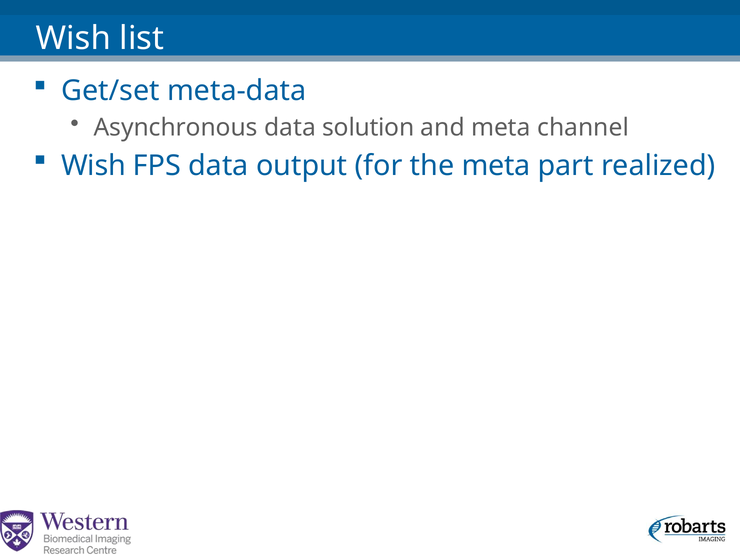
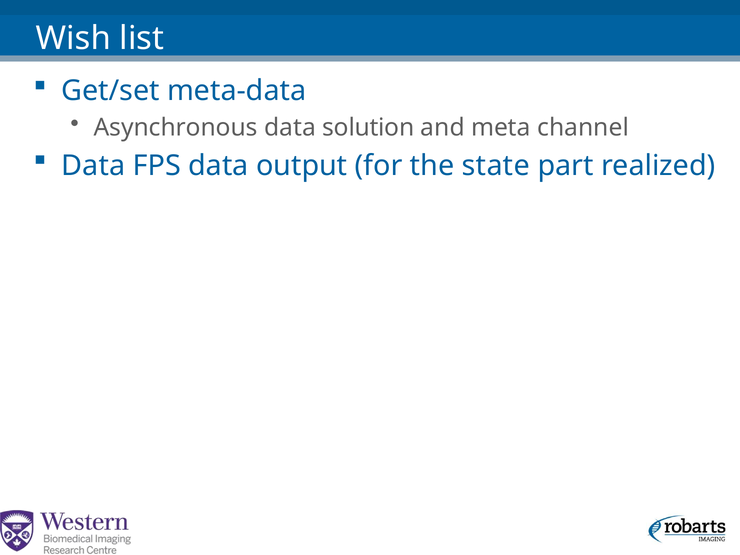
Wish: Wish -> Data (93, 166)
the meta: meta -> state (496, 166)
